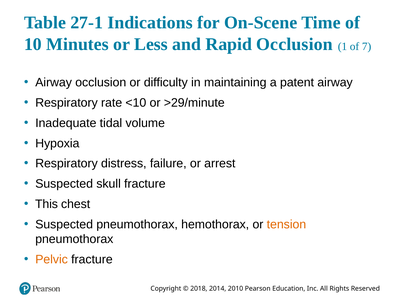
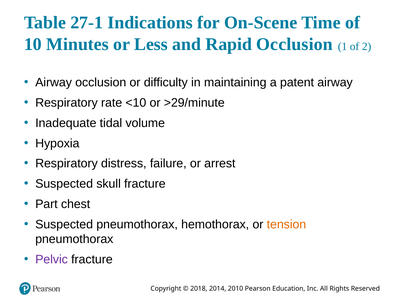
7: 7 -> 2 (367, 46)
This: This -> Part (46, 204)
Pelvic colour: orange -> purple (52, 259)
